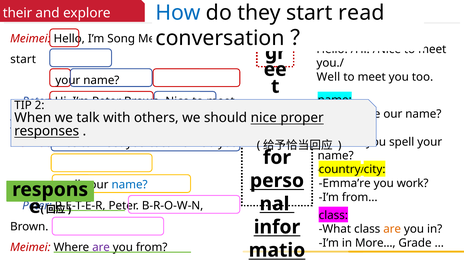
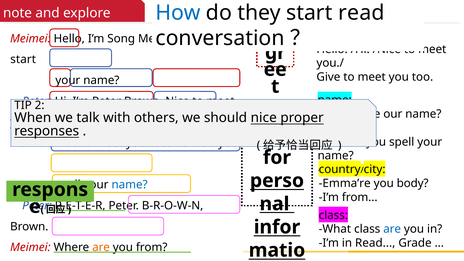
their: their -> note (17, 13)
Well: Well -> Give (328, 77)
work: work -> body (413, 183)
are colour: orange -> blue (392, 229)
in More: More -> Read (375, 243)
are colour: purple -> orange (101, 247)
